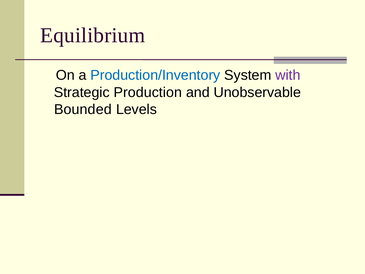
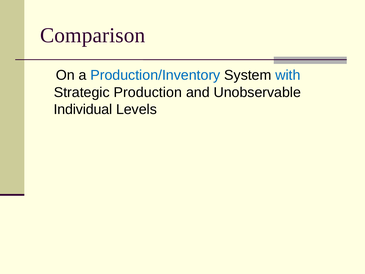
Equilibrium: Equilibrium -> Comparison (93, 35)
with colour: purple -> blue (288, 75)
Bounded: Bounded -> Individual (83, 109)
